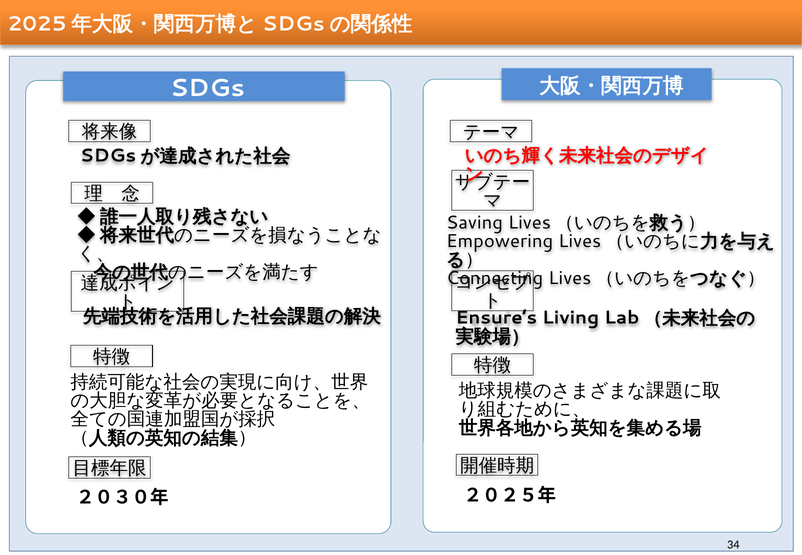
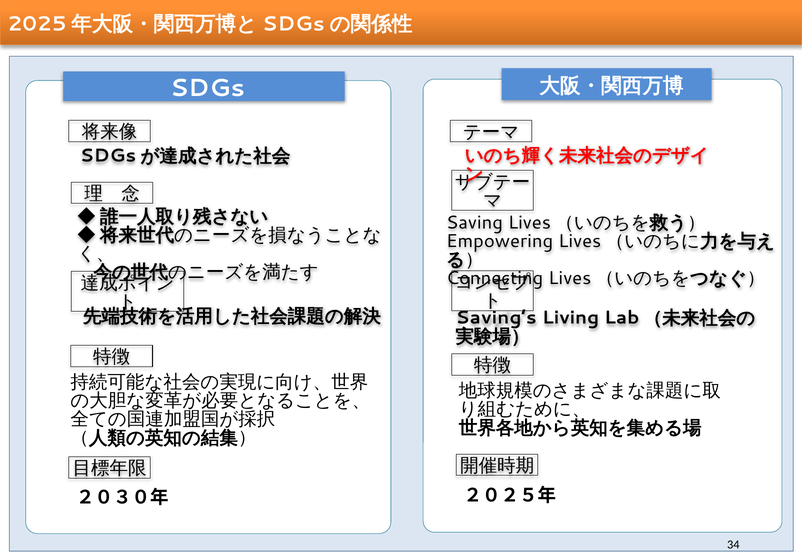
Ensure’s: Ensure’s -> Saving’s (496, 318)
